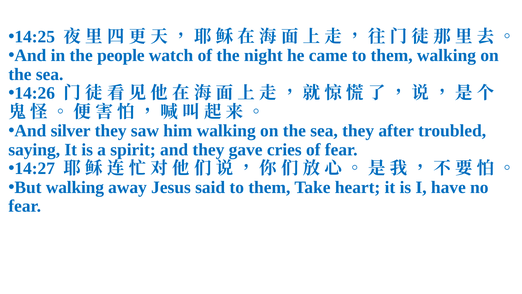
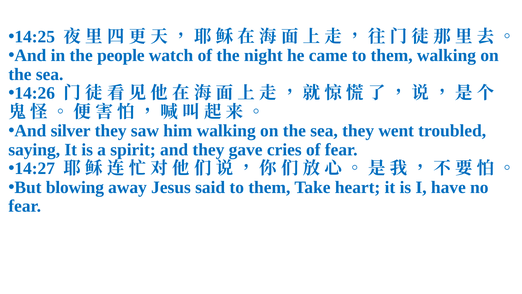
after: after -> went (396, 131)
But walking: walking -> blowing (75, 187)
